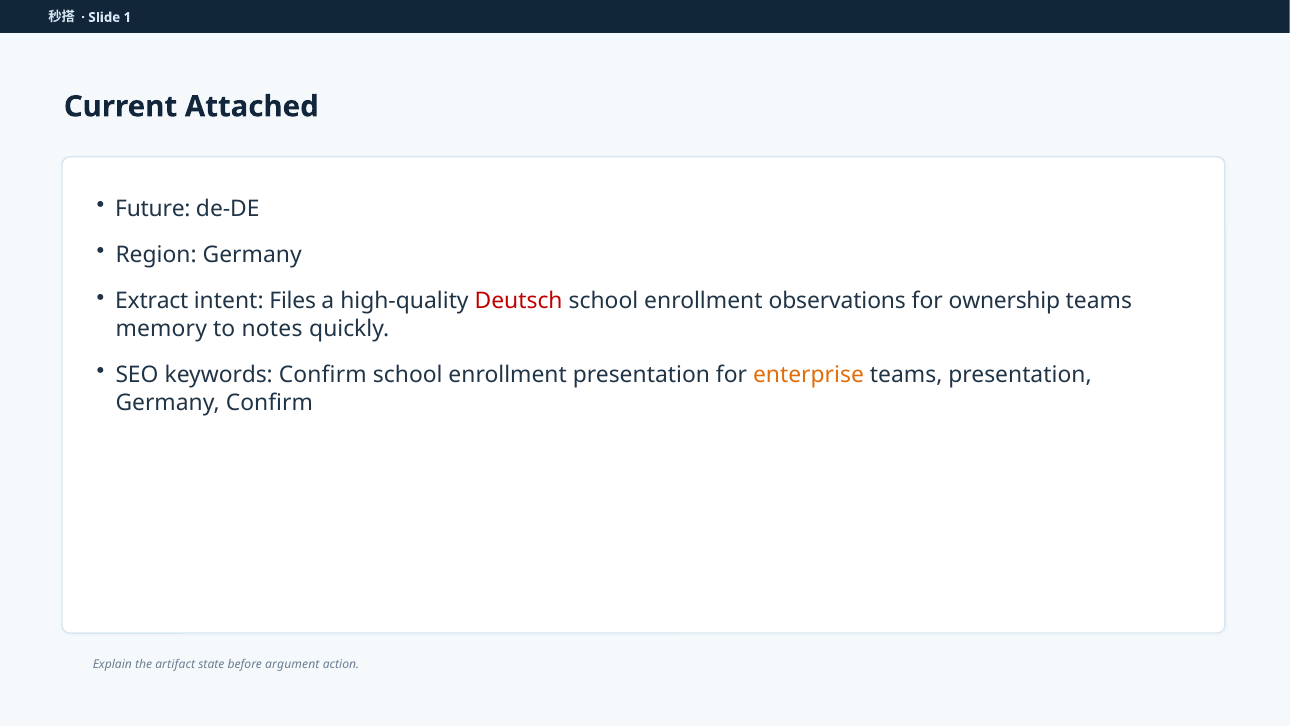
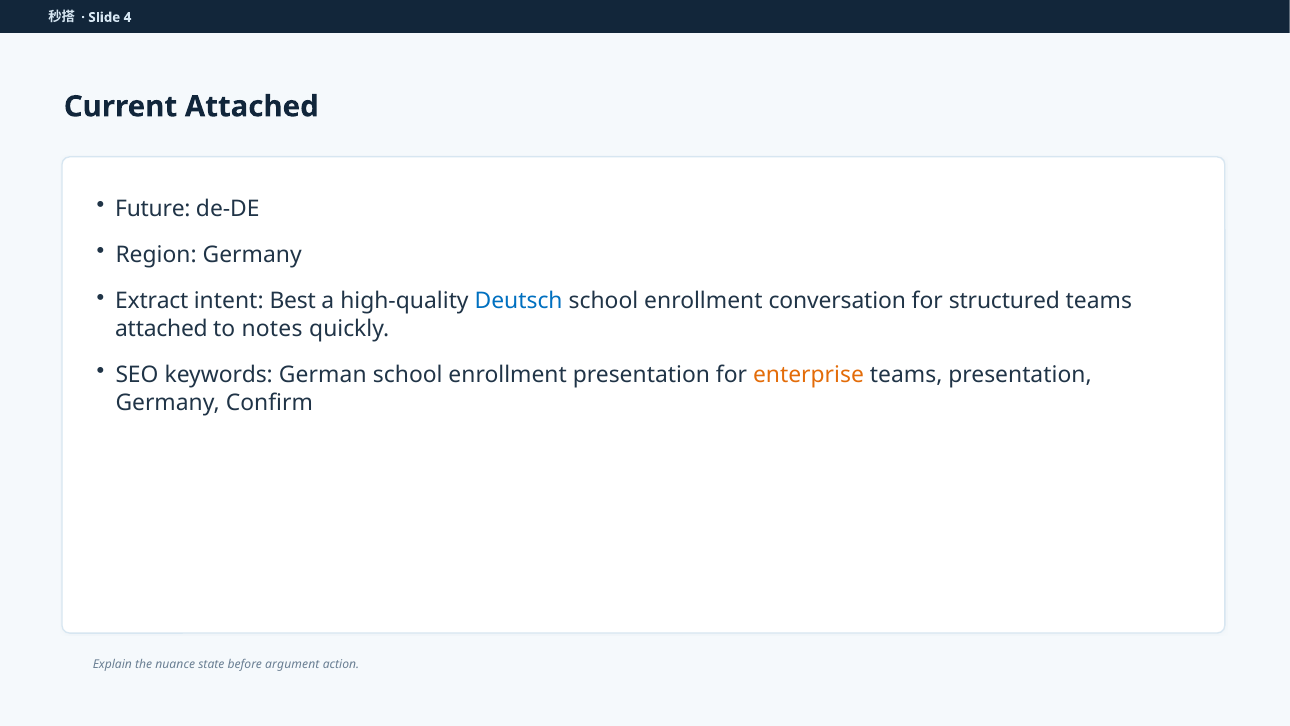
1: 1 -> 4 (127, 17)
Files: Files -> Best (293, 301)
Deutsch colour: red -> blue (519, 301)
observations: observations -> conversation (837, 301)
ownership: ownership -> structured (1004, 301)
memory: memory -> attached (161, 329)
keywords Confirm: Confirm -> German (323, 375)
artifact: artifact -> nuance (175, 665)
